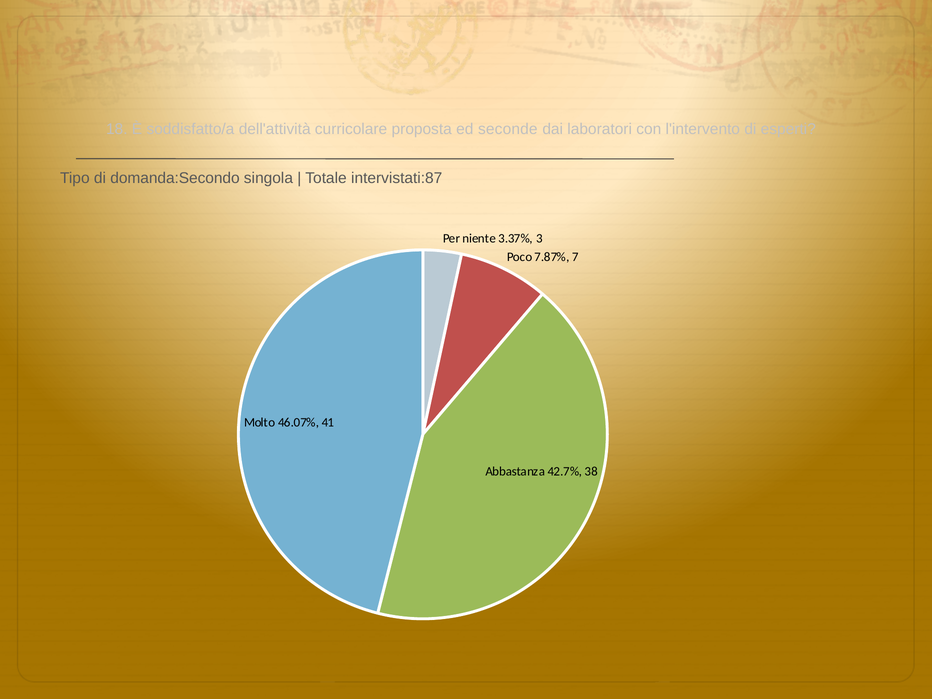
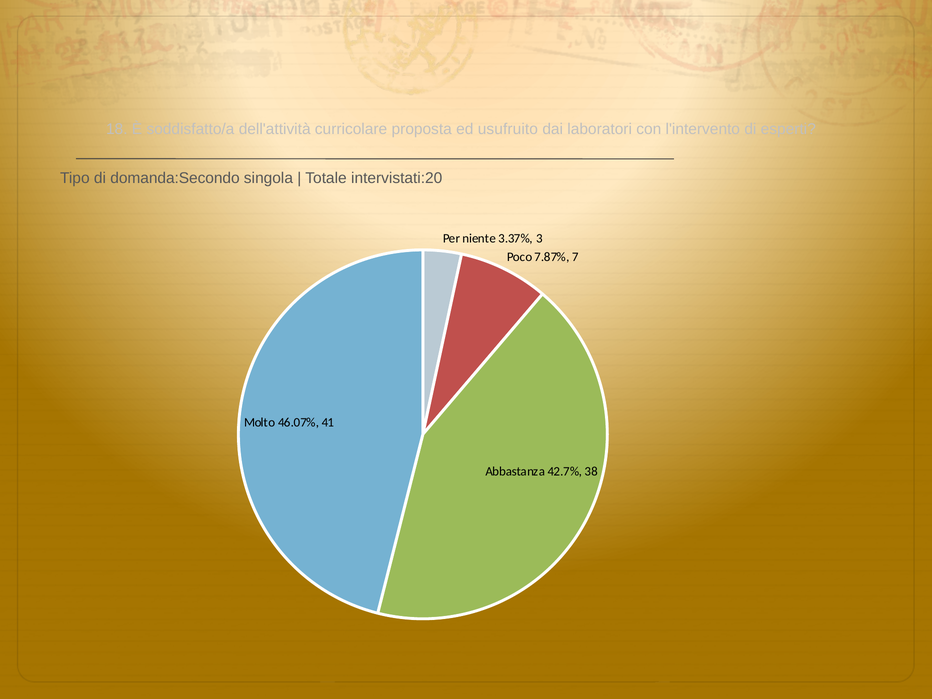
seconde: seconde -> usufruito (508, 129)
intervistati:87: intervistati:87 -> intervistati:20 (397, 178)
